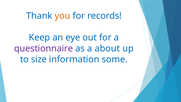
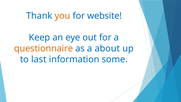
records: records -> website (104, 16)
questionnaire colour: purple -> orange (44, 48)
size: size -> last (39, 59)
